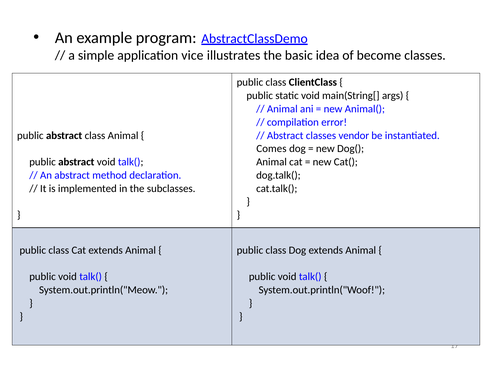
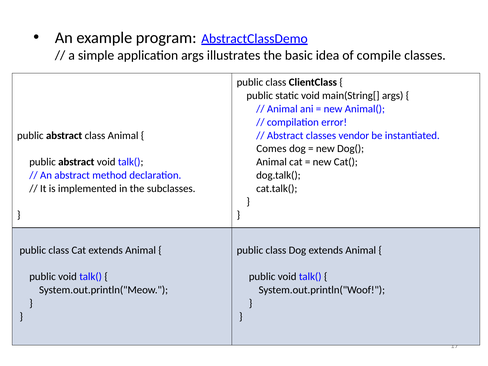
application vice: vice -> args (193, 55)
become: become -> compile (379, 55)
